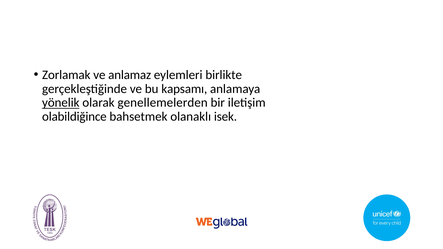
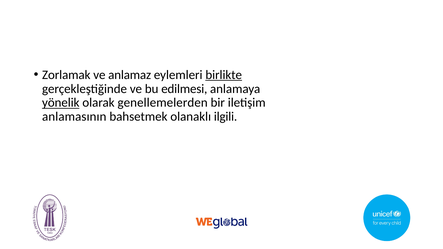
birlikte underline: none -> present (224, 75)
kapsamı: kapsamı -> edilmesi (184, 89)
olabildiğince: olabildiğince -> anlamasının (74, 117)
isek: isek -> ilgili (226, 117)
